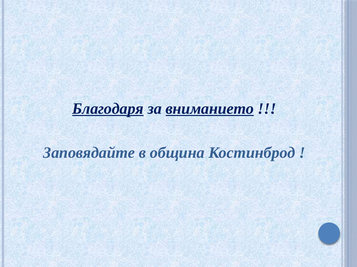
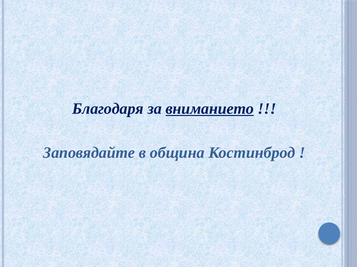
Благодаря underline: present -> none (108, 109)
